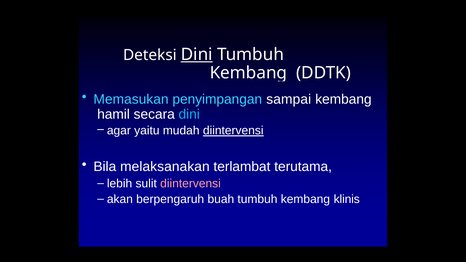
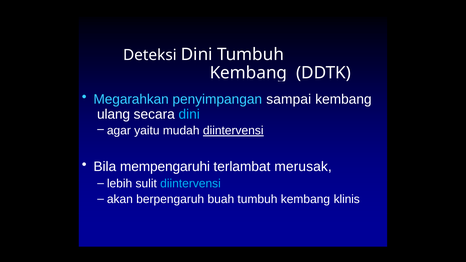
Dini underline: present -> none (197, 55)
Memasukan: Memasukan -> Megarahkan (131, 99)
hamil: hamil -> ulang (114, 114)
melaksanakan: melaksanakan -> mempengaruhi (165, 167)
terutama: terutama -> merusak (303, 167)
diintervensi colour: pink -> light blue (191, 184)
